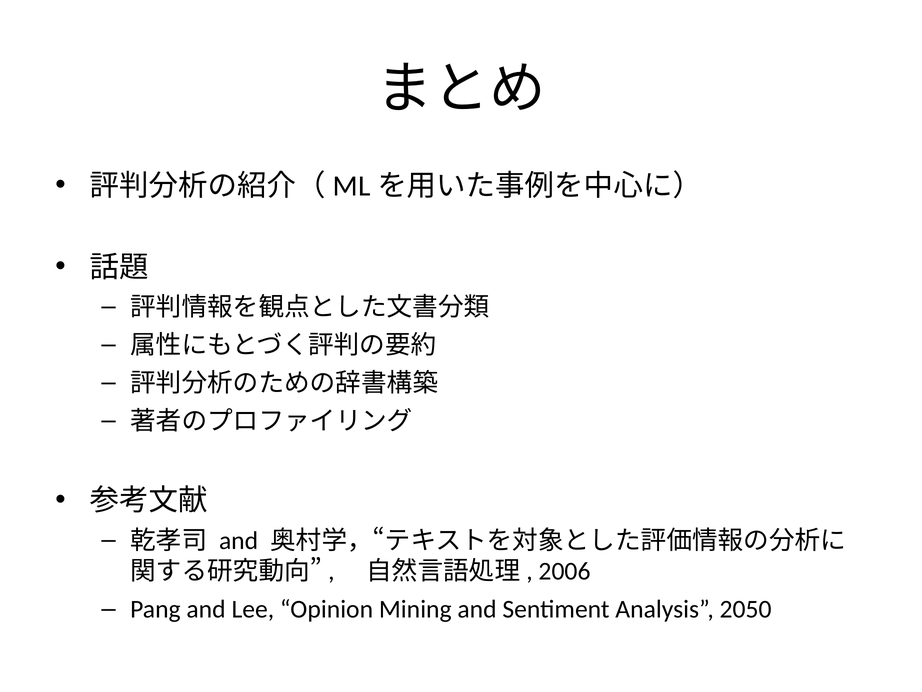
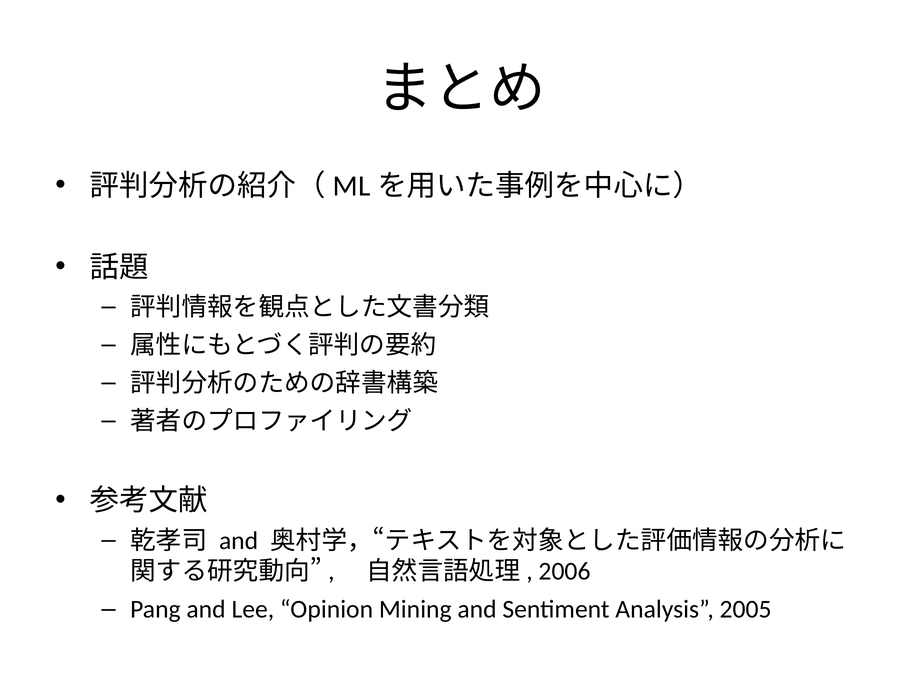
2050: 2050 -> 2005 (745, 609)
